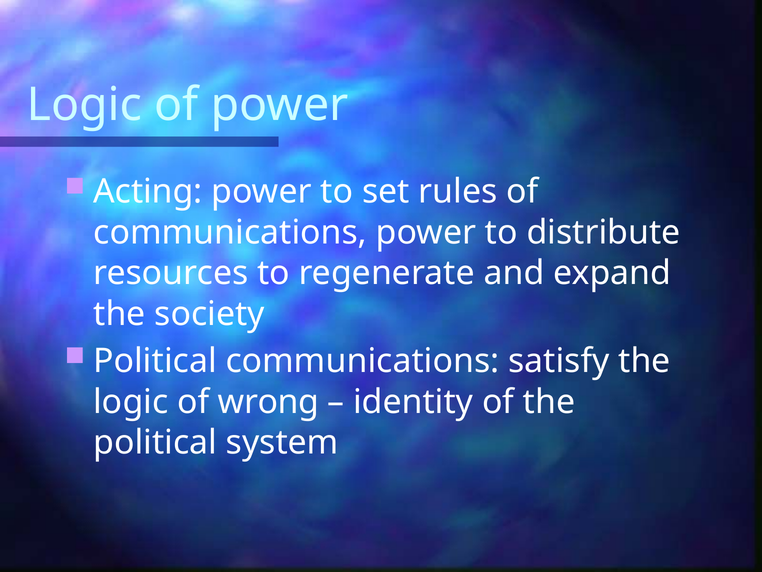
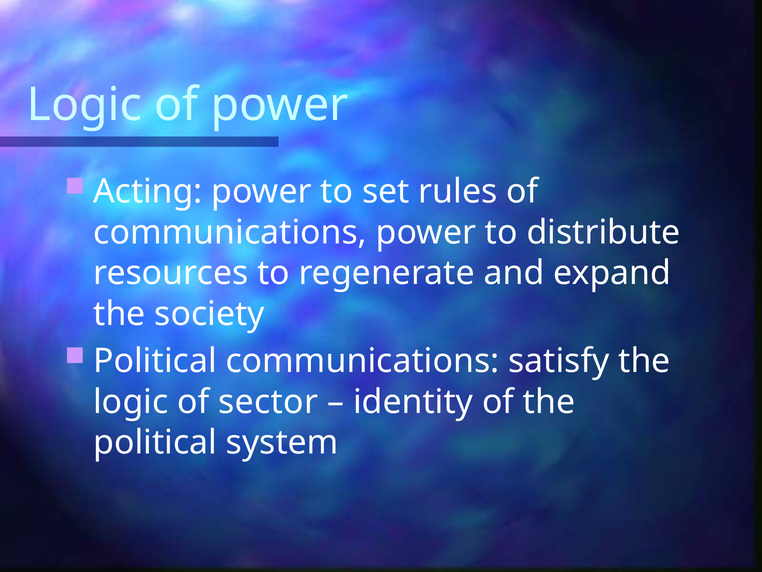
wrong: wrong -> sector (268, 402)
